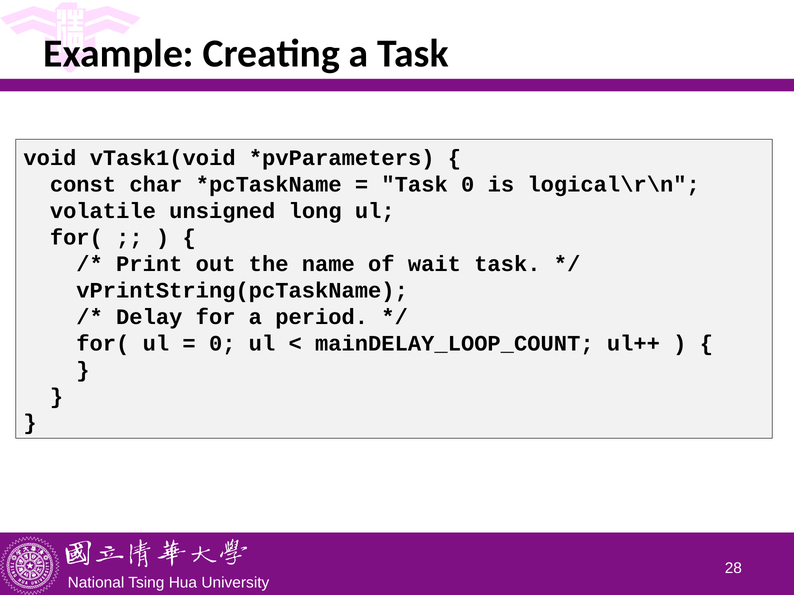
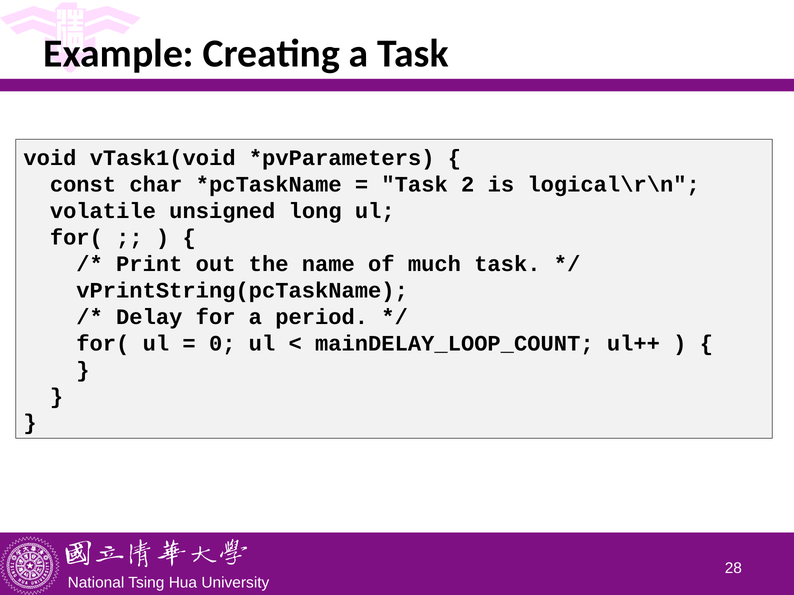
Task 0: 0 -> 2 (468, 185)
wait: wait -> much (434, 264)
